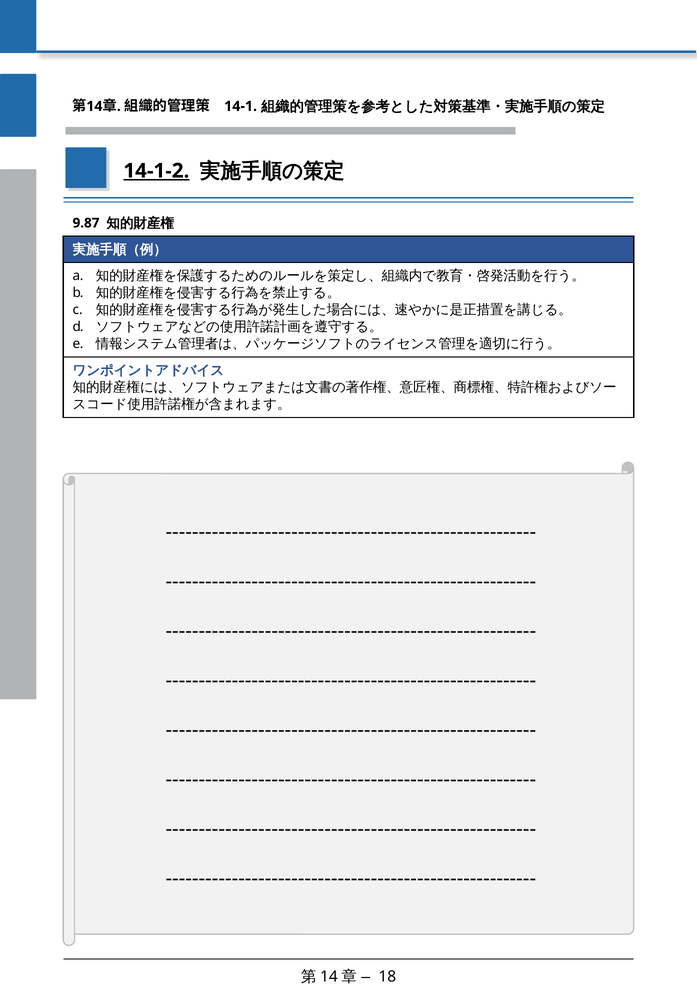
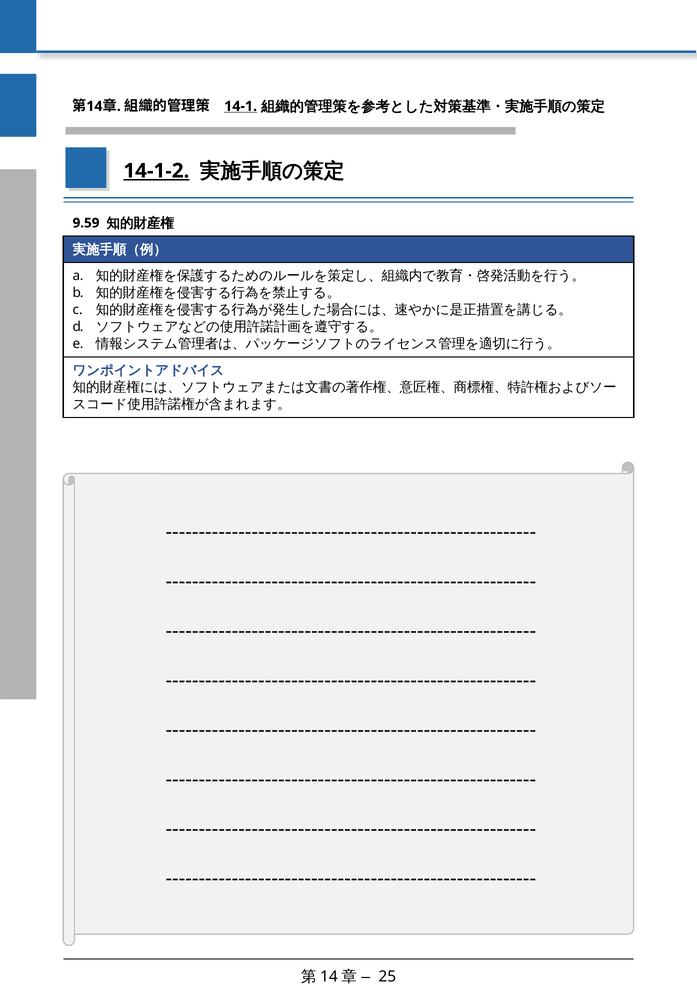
14-1 underline: none -> present (241, 106)
9.87: 9.87 -> 9.59 (86, 223)
18: 18 -> 25 (387, 978)
